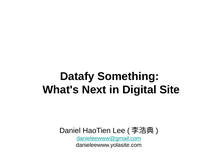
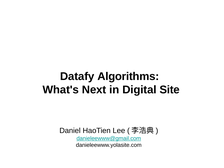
Something: Something -> Algorithms (128, 76)
